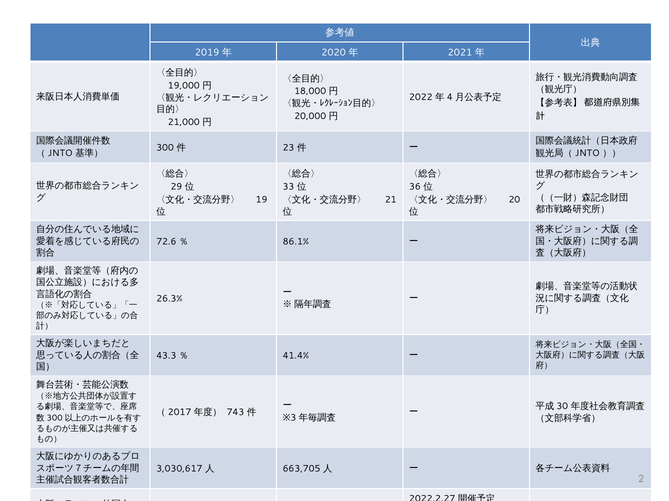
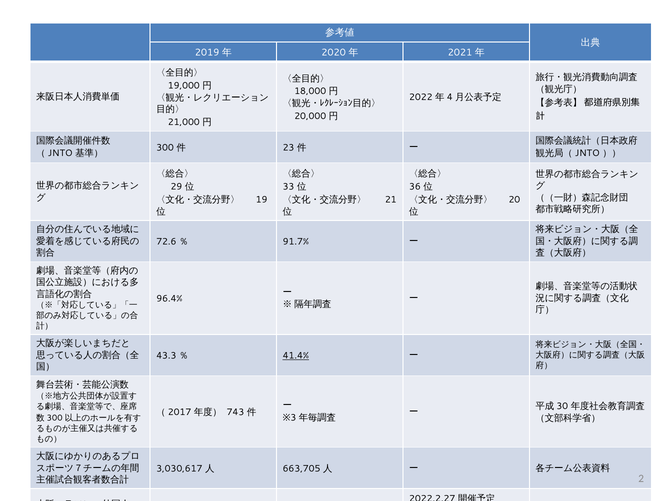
86.1%: 86.1% -> 91.7% (296, 242)
26.3%: 26.3% -> 96.4% (169, 299)
41.4% underline: none -> present (296, 356)
